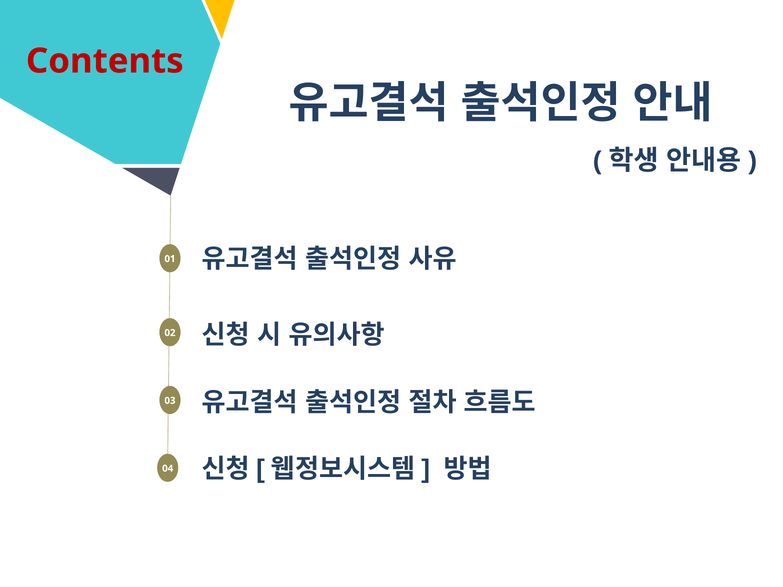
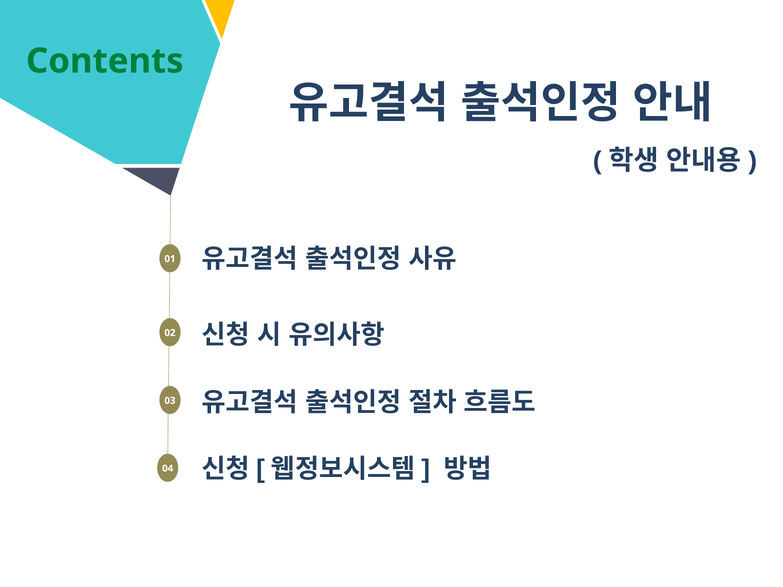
Contents colour: red -> green (105, 61)
